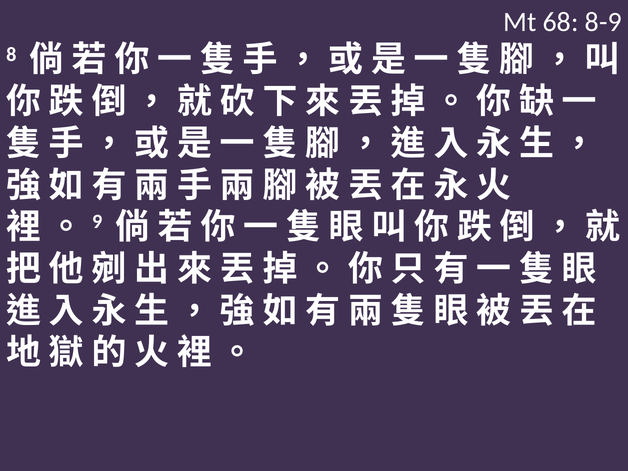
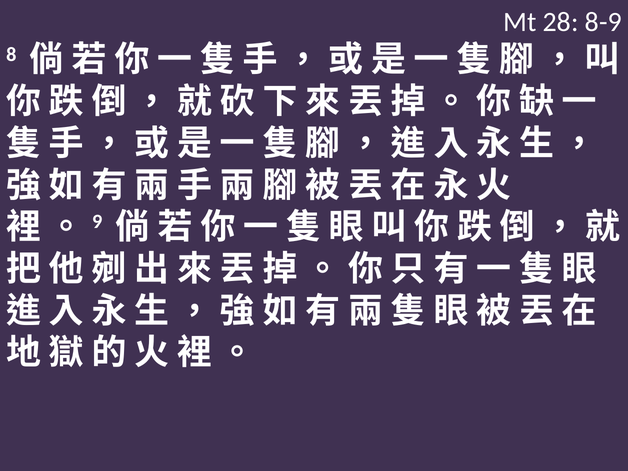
68: 68 -> 28 (561, 22)
